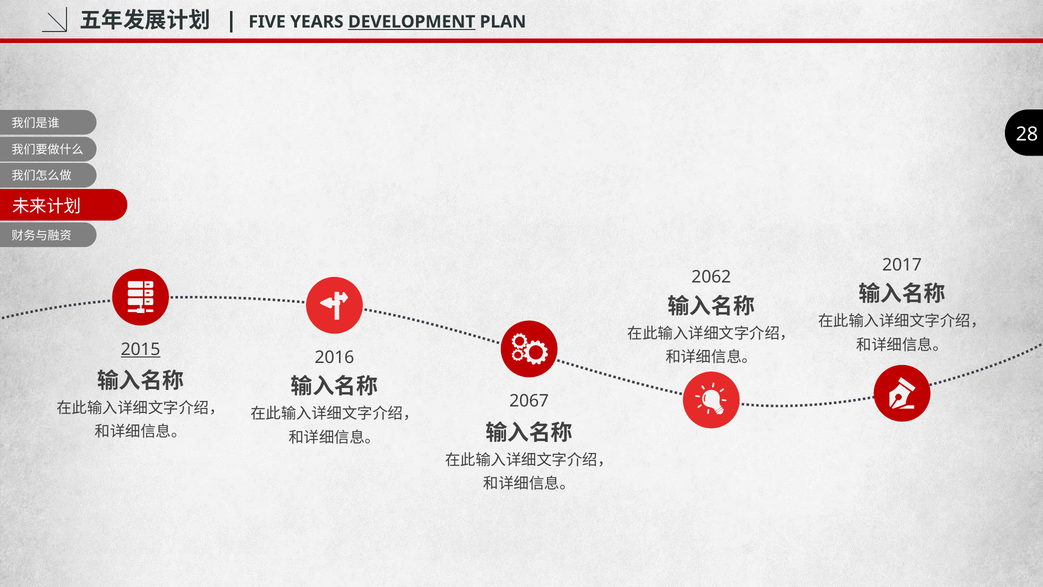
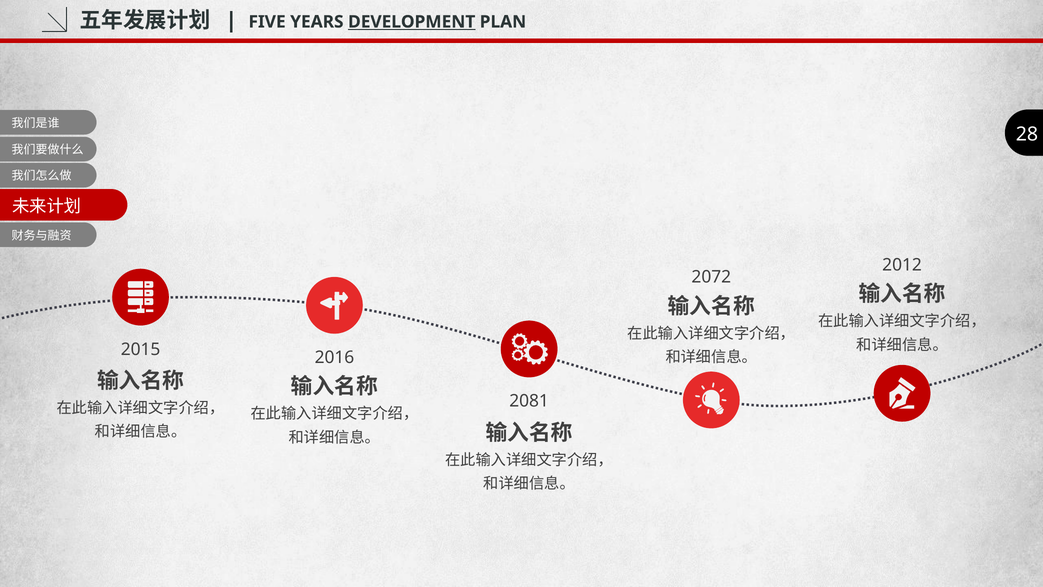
2017: 2017 -> 2012 (902, 265)
2062: 2062 -> 2072 (711, 277)
2015 underline: present -> none (141, 349)
2067: 2067 -> 2081 (529, 401)
